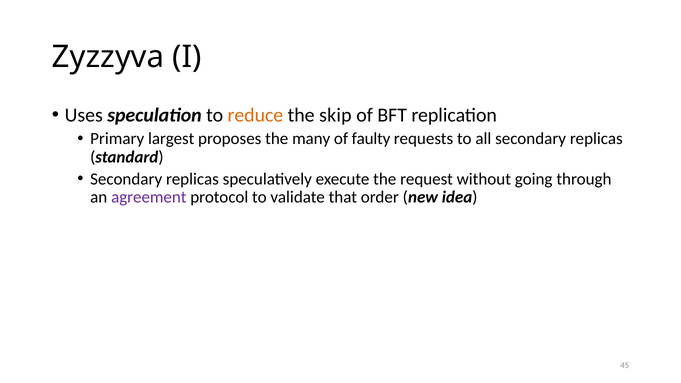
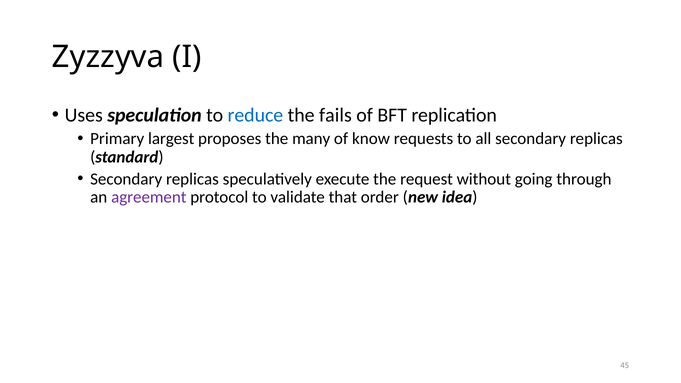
reduce colour: orange -> blue (255, 115)
skip: skip -> fails (335, 115)
faulty: faulty -> know (371, 139)
